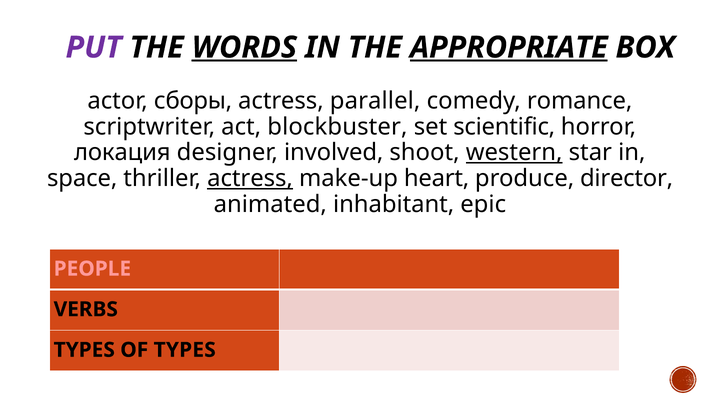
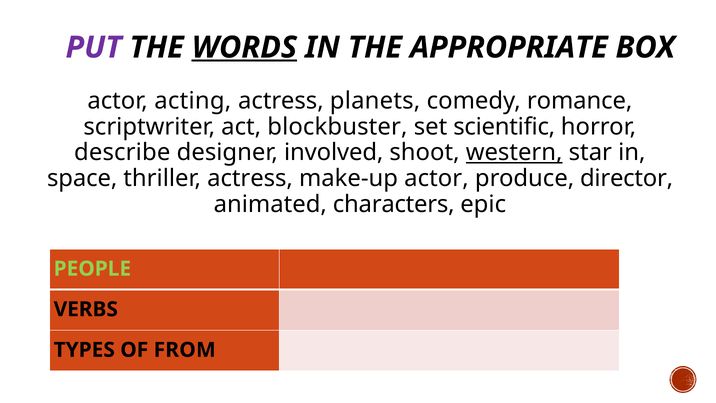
APPROPRIATE underline: present -> none (509, 47)
сборы: сборы -> acting (193, 101)
parallel: parallel -> planets (375, 101)
локация: локация -> describe (122, 152)
actress underline: present -> none (250, 178)
make-up heart: heart -> actor (436, 178)
inhabitant: inhabitant -> characters (394, 204)
PEOPLE colour: pink -> light green (92, 269)
OF TYPES: TYPES -> FROM (185, 350)
